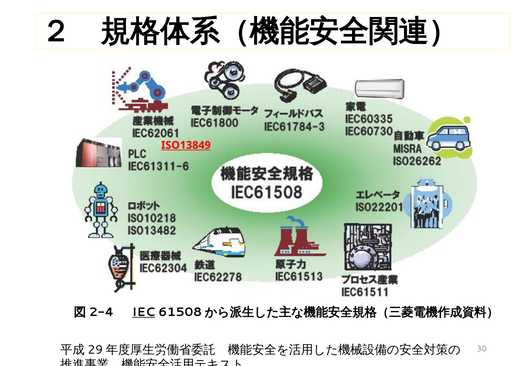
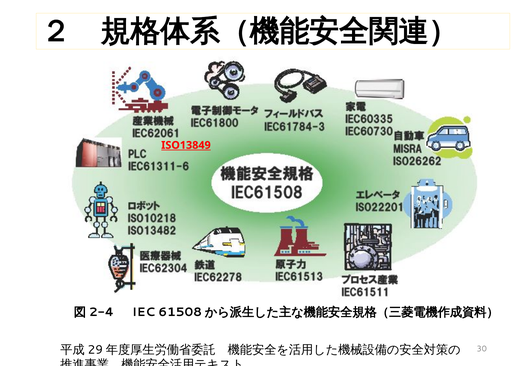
IEC underline: present -> none (144, 312)
